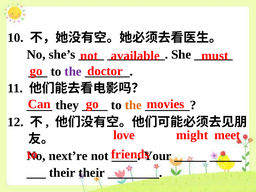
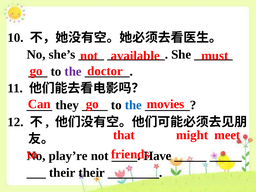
the colour: orange -> blue (133, 105)
love: love -> that (124, 135)
next’re: next’re -> play’re (68, 156)
Your: Your -> Have (157, 156)
